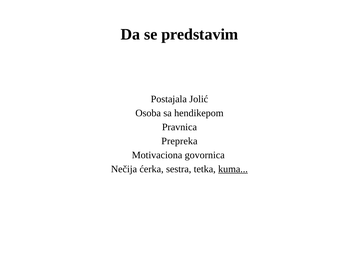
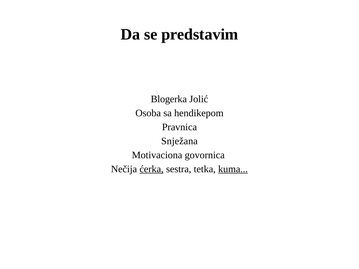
Postajala: Postajala -> Blogerka (169, 99)
Prepreka: Prepreka -> Snježana (179, 141)
ćerka underline: none -> present (152, 169)
